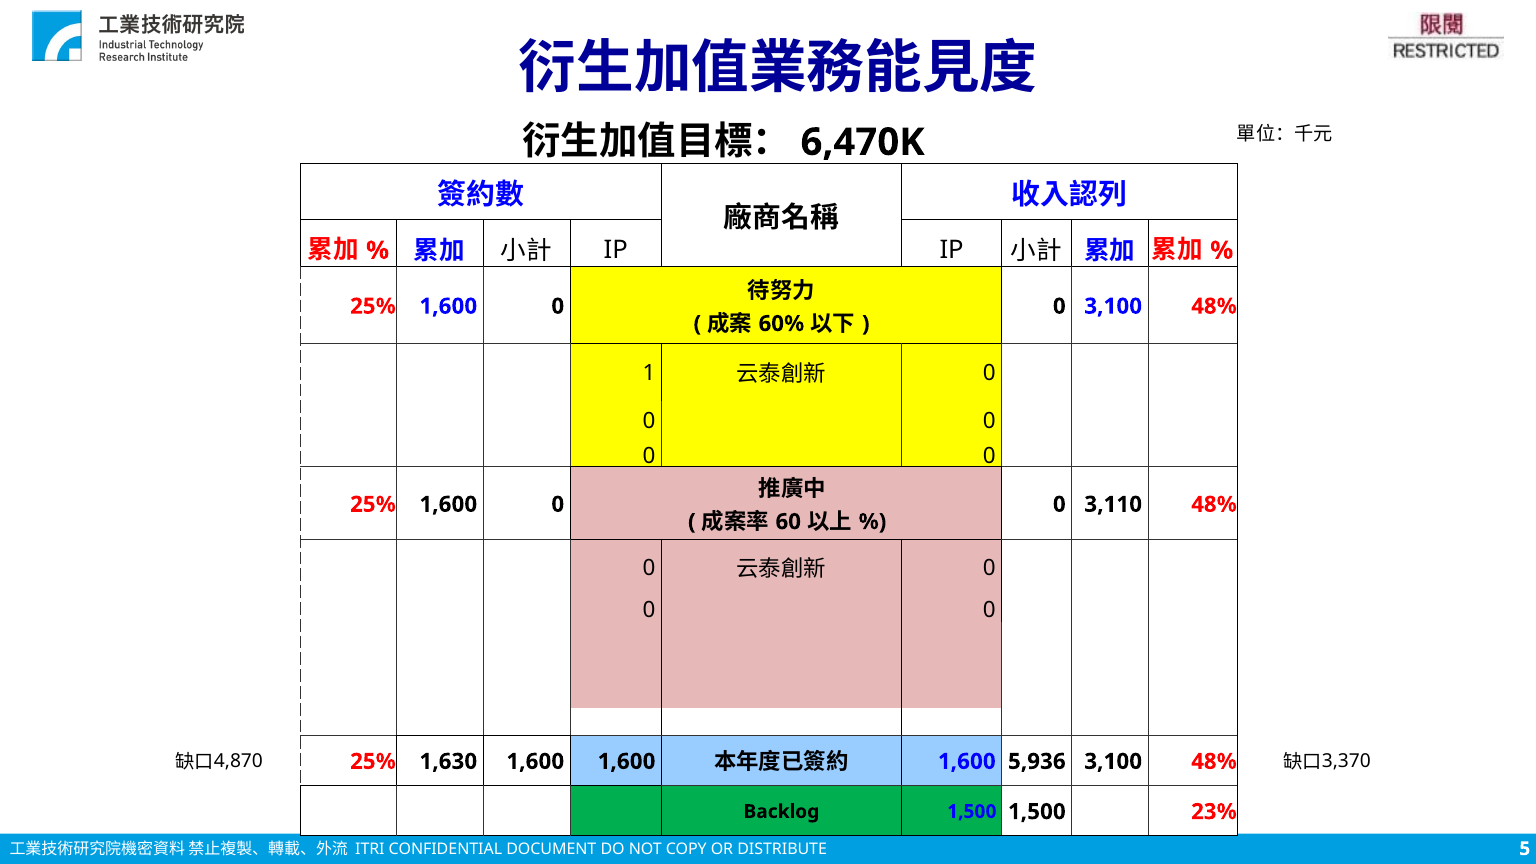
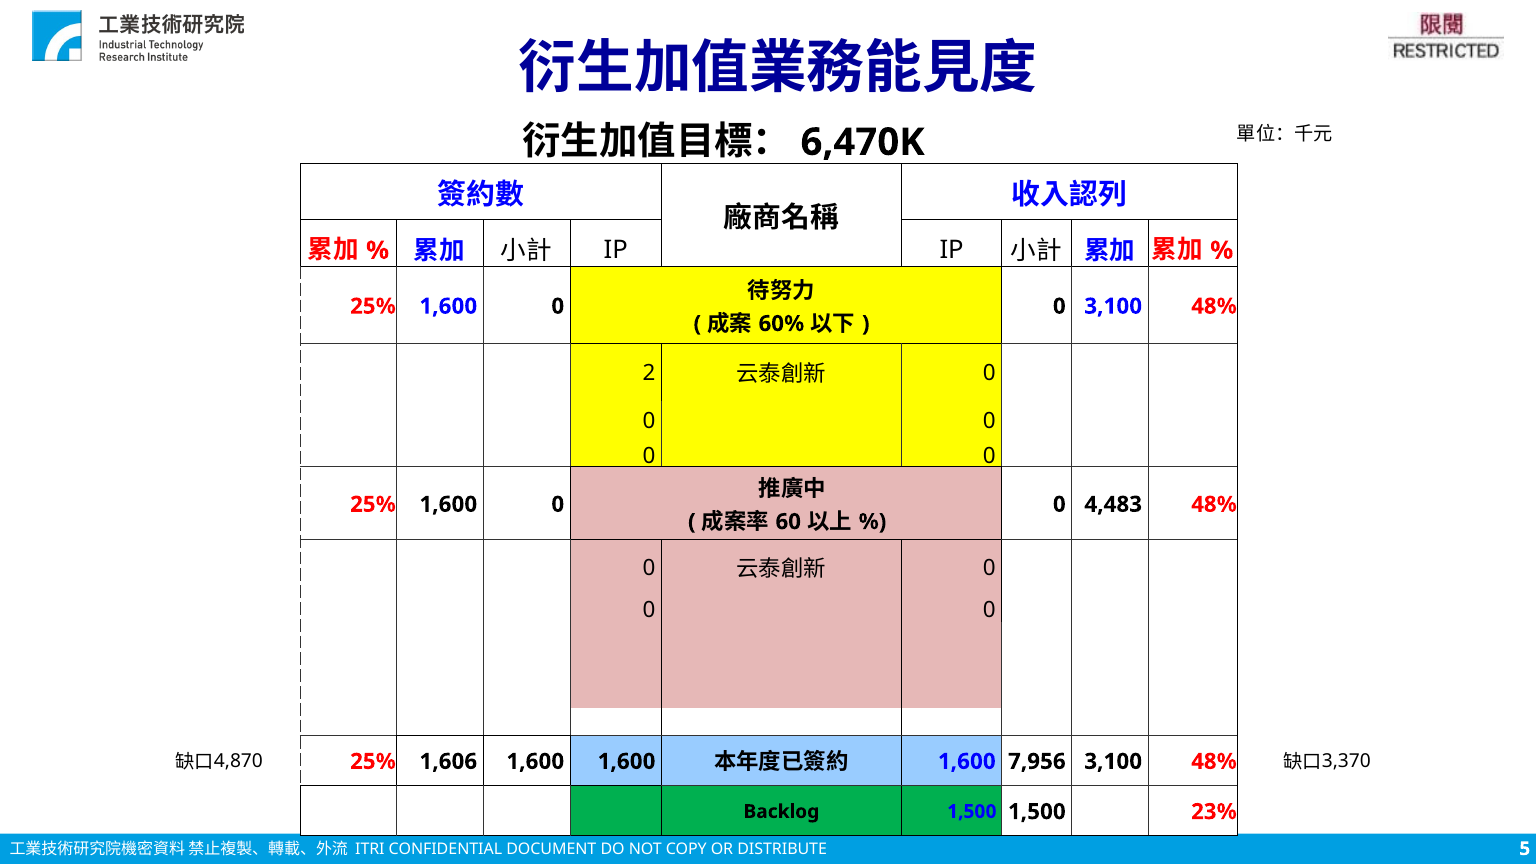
1: 1 -> 2 (649, 373)
3,110: 3,110 -> 4,483 (1113, 504)
1,630: 1,630 -> 1,606 (448, 761)
5,936: 5,936 -> 7,956 (1037, 761)
